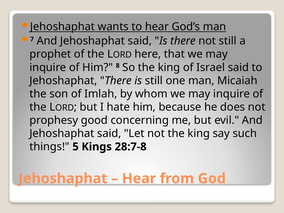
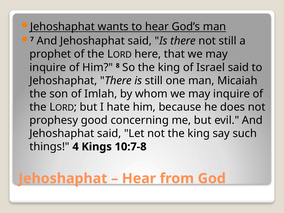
5: 5 -> 4 (76, 147)
28:7-8: 28:7-8 -> 10:7-8 (131, 147)
